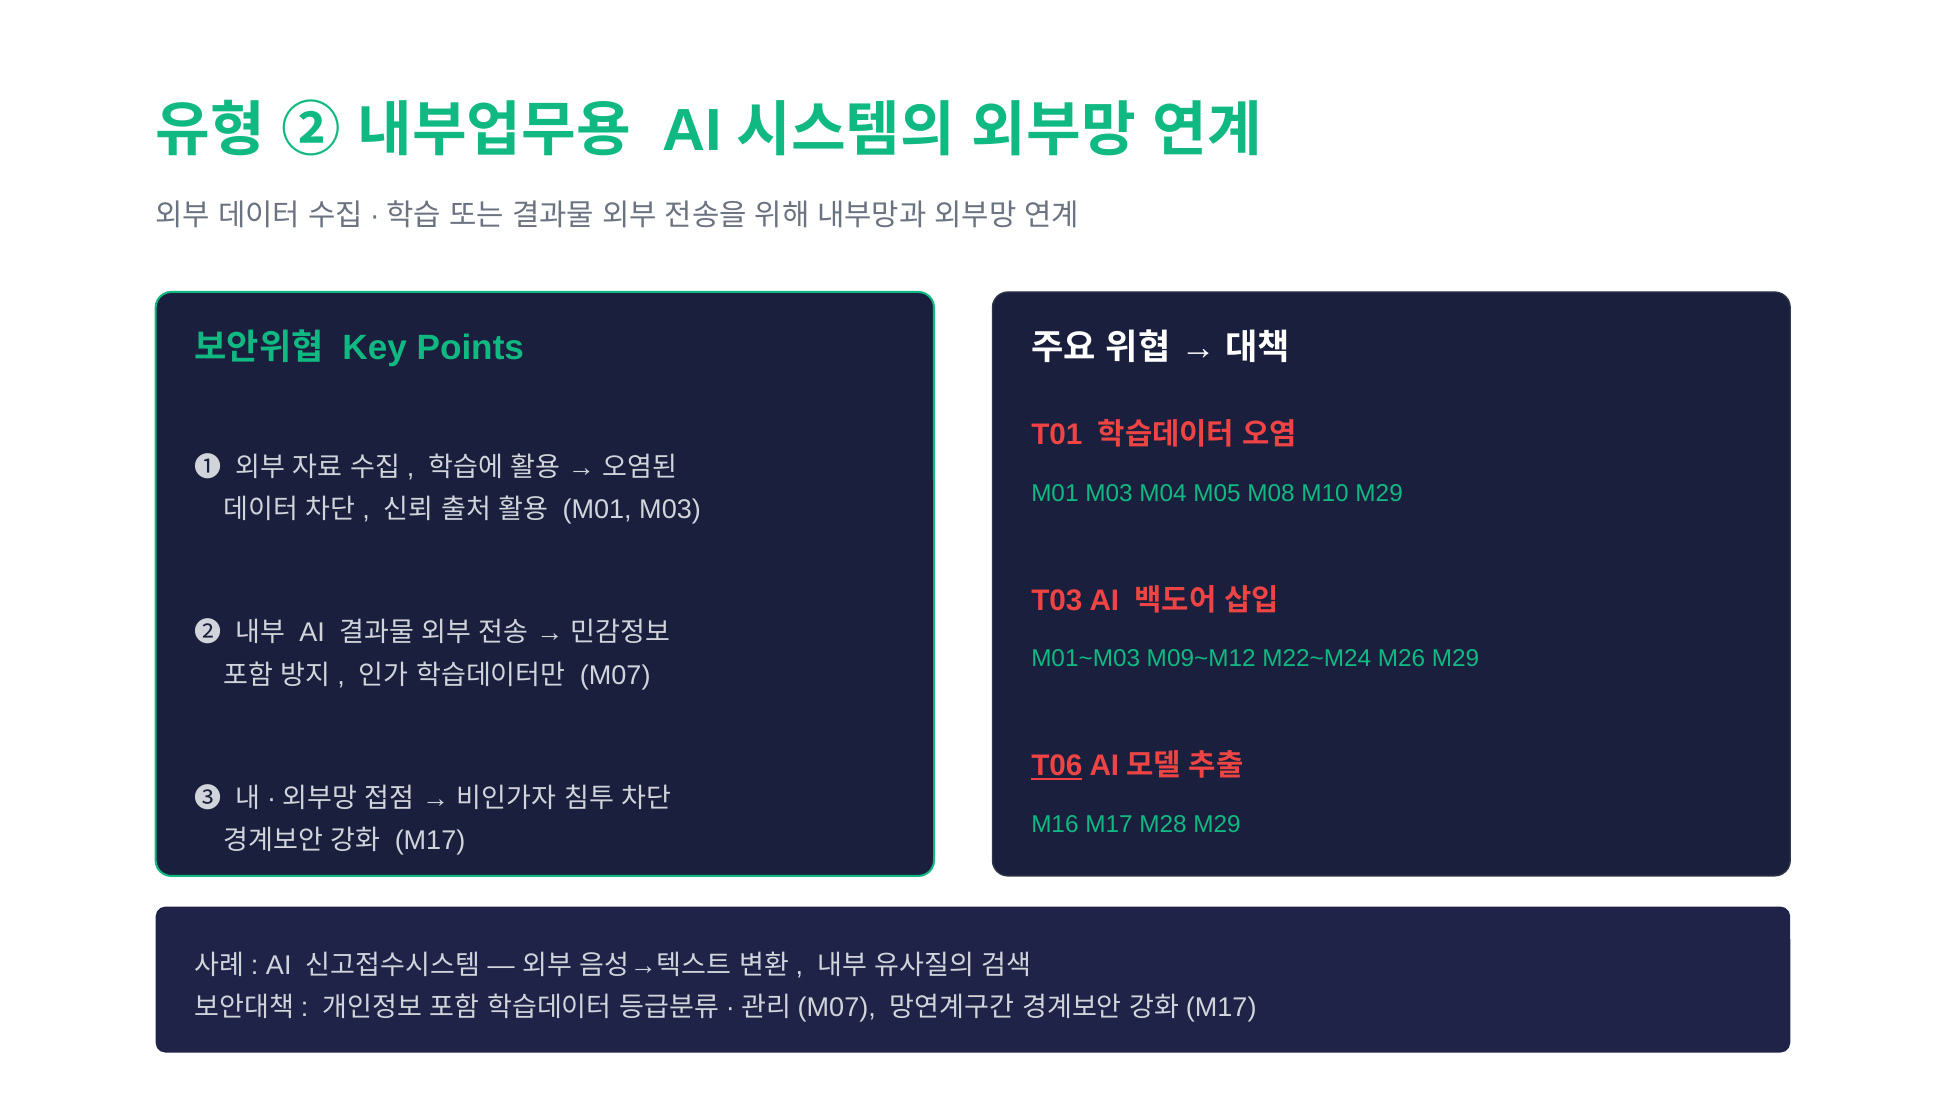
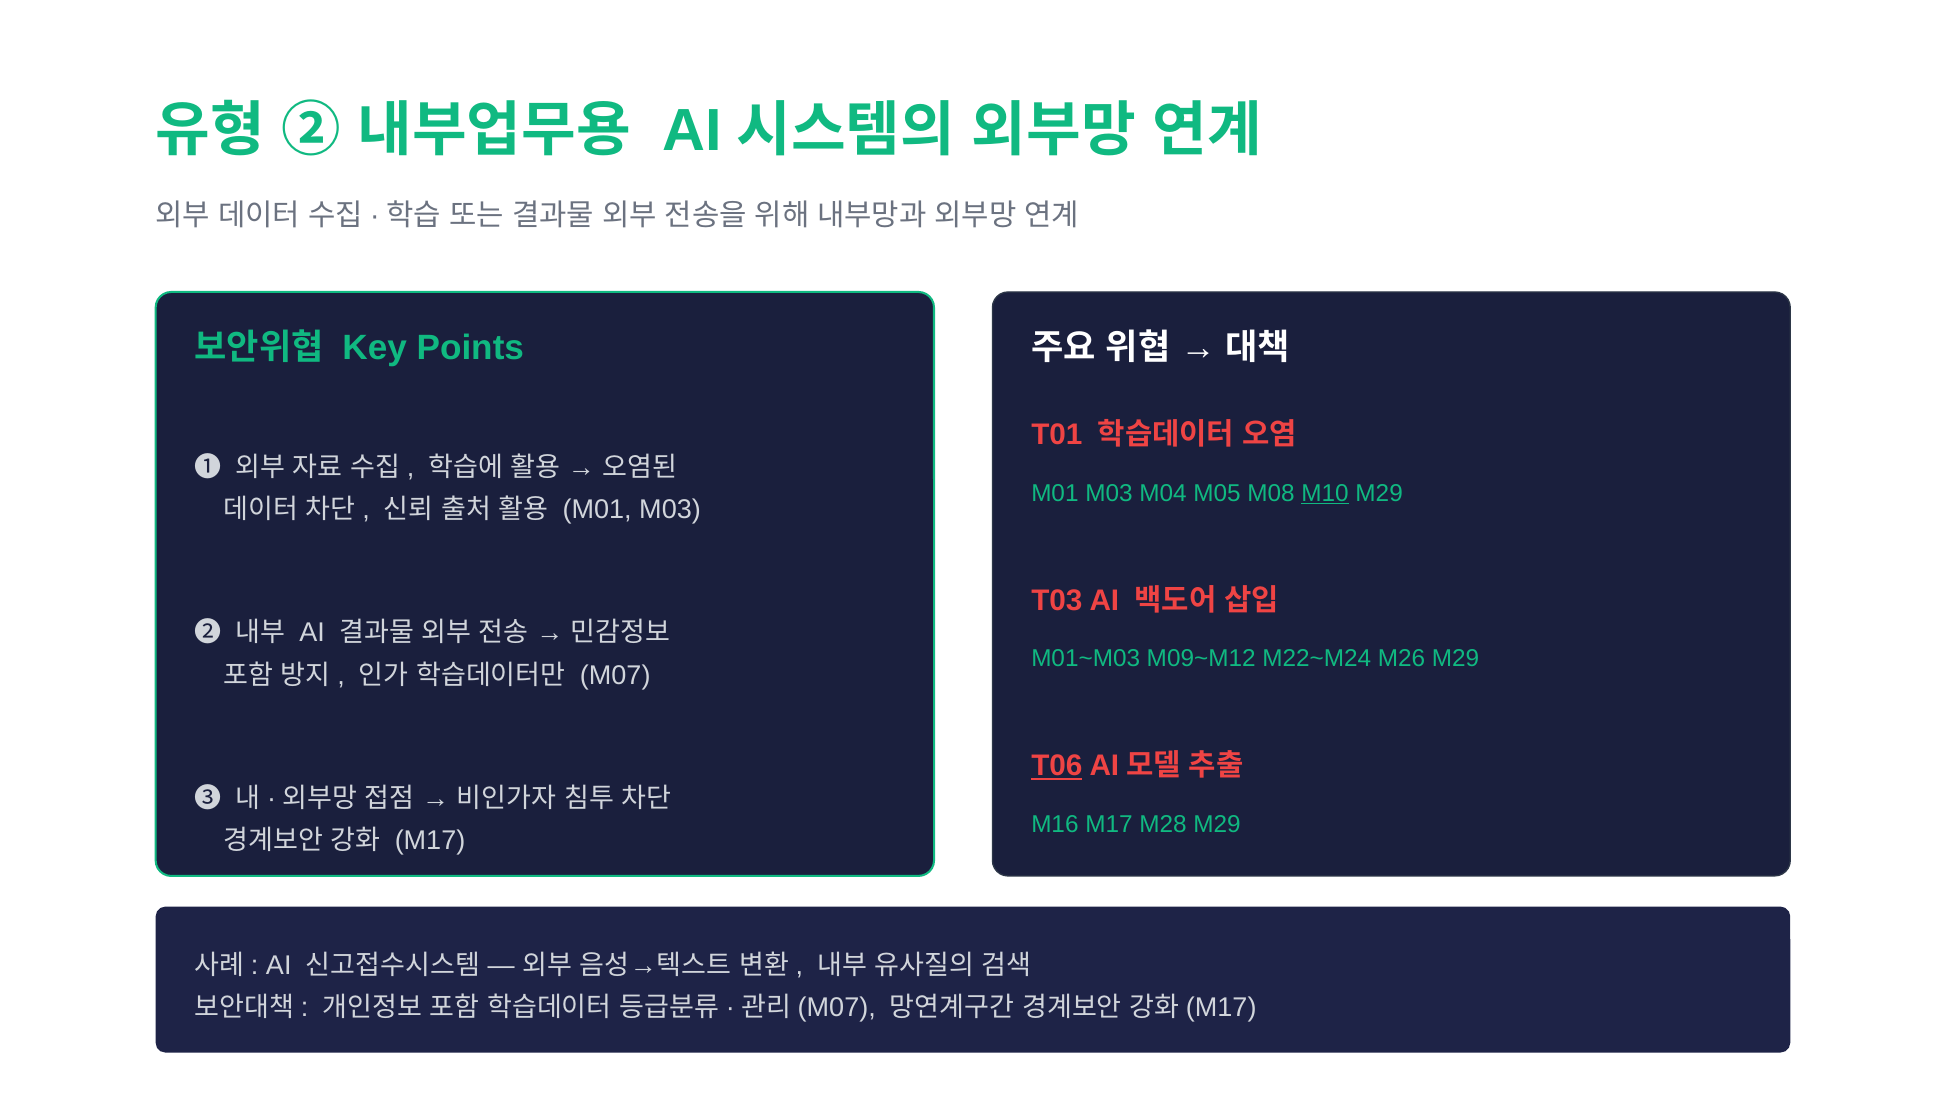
M10 underline: none -> present (1325, 493)
